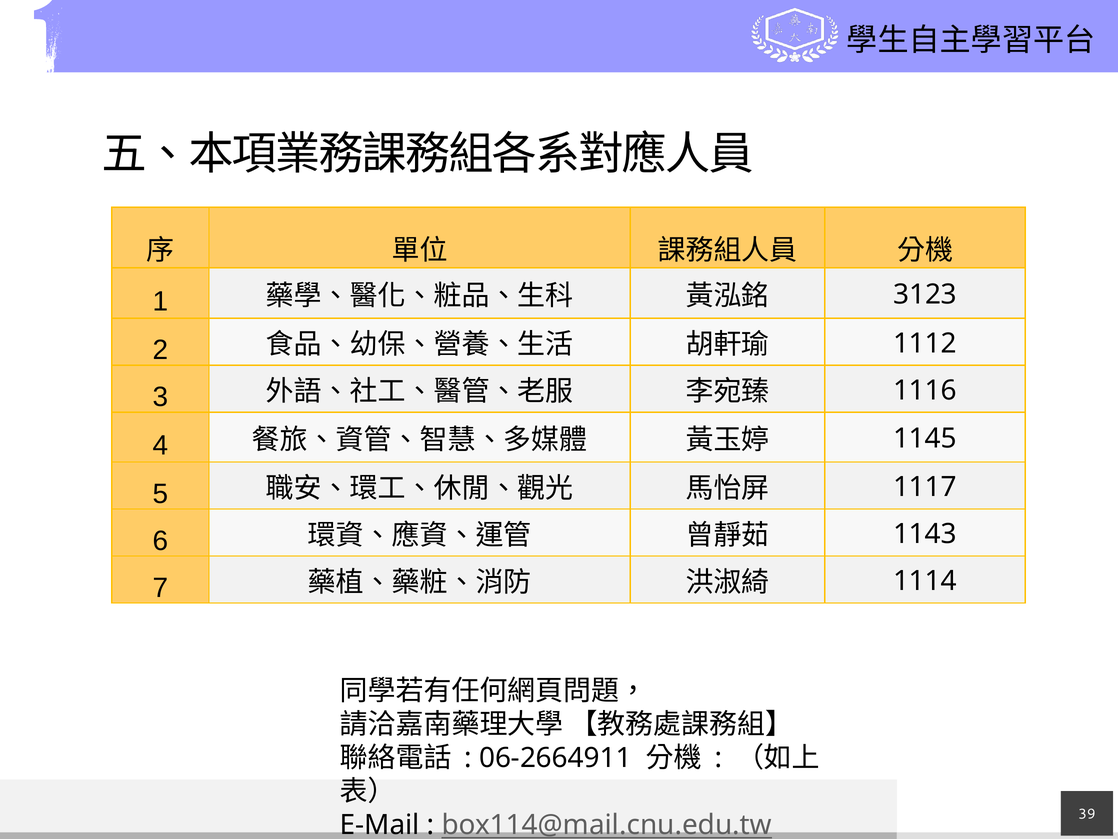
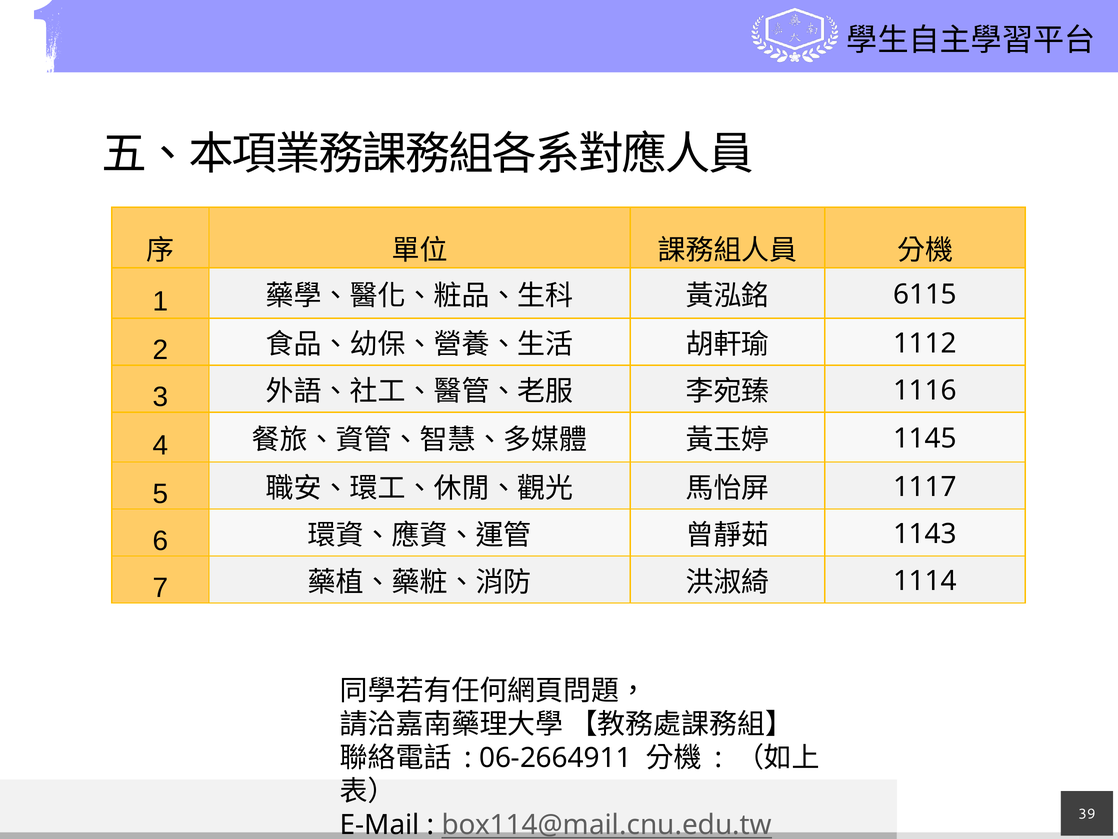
3123: 3123 -> 6115 (925, 294)
